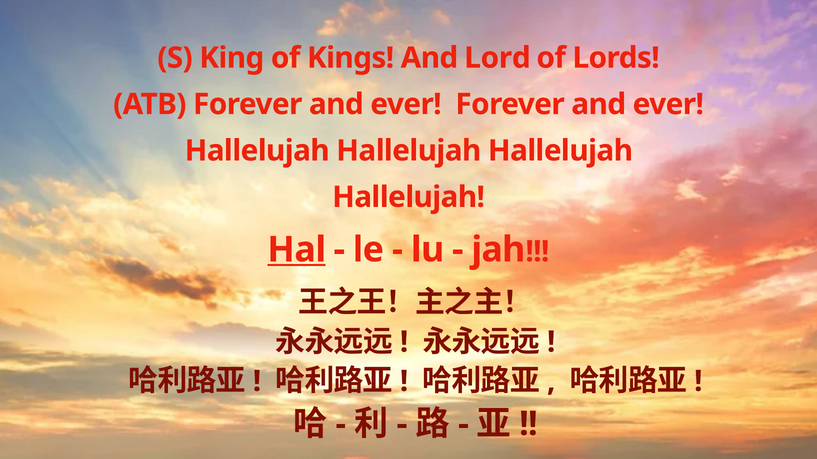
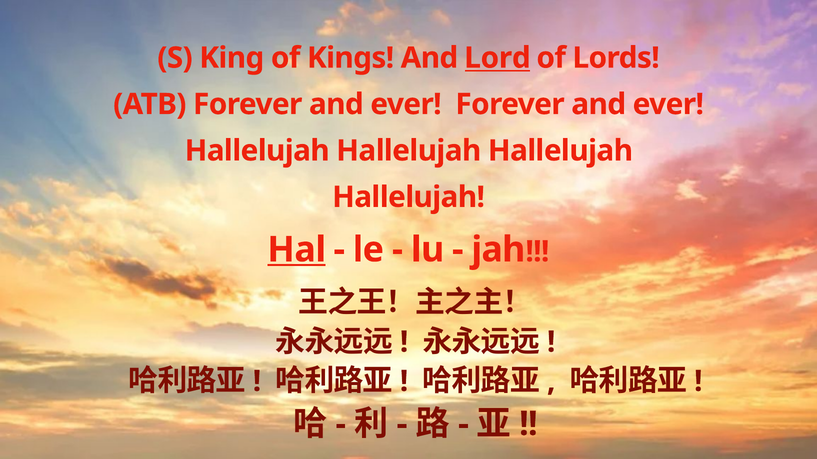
Lord underline: none -> present (497, 58)
